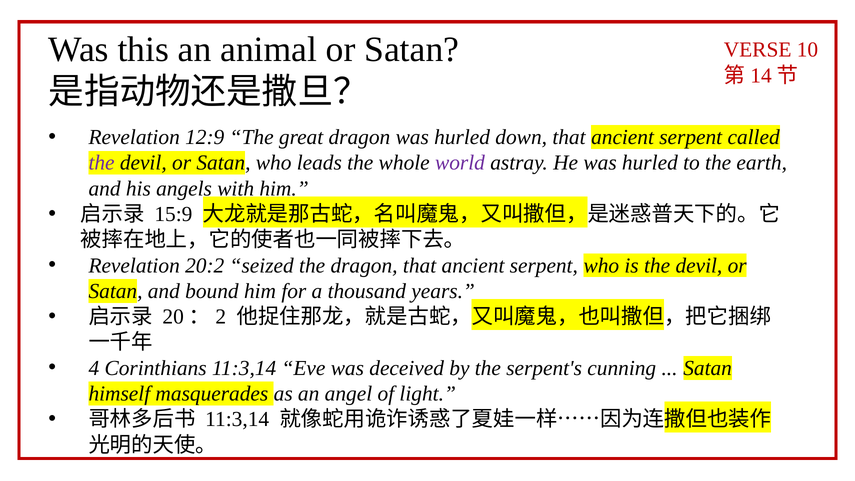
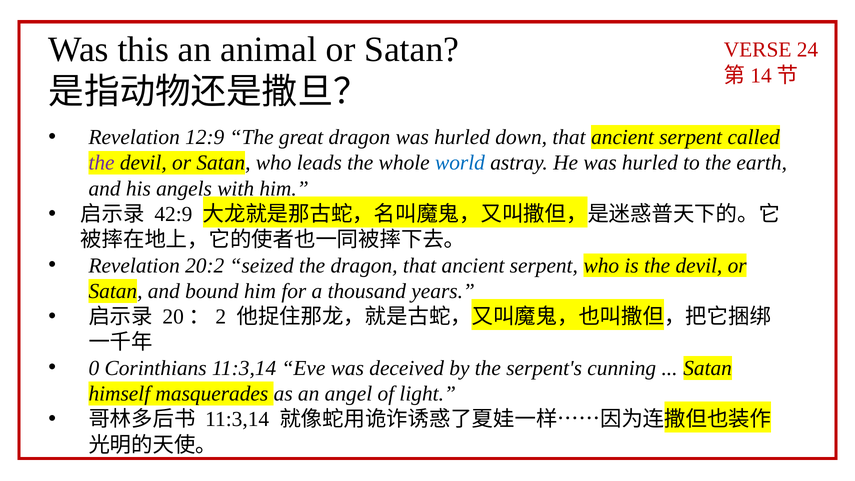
10: 10 -> 24 (807, 50)
world colour: purple -> blue (460, 163)
15:9: 15:9 -> 42:9 (173, 214)
4: 4 -> 0 (94, 368)
